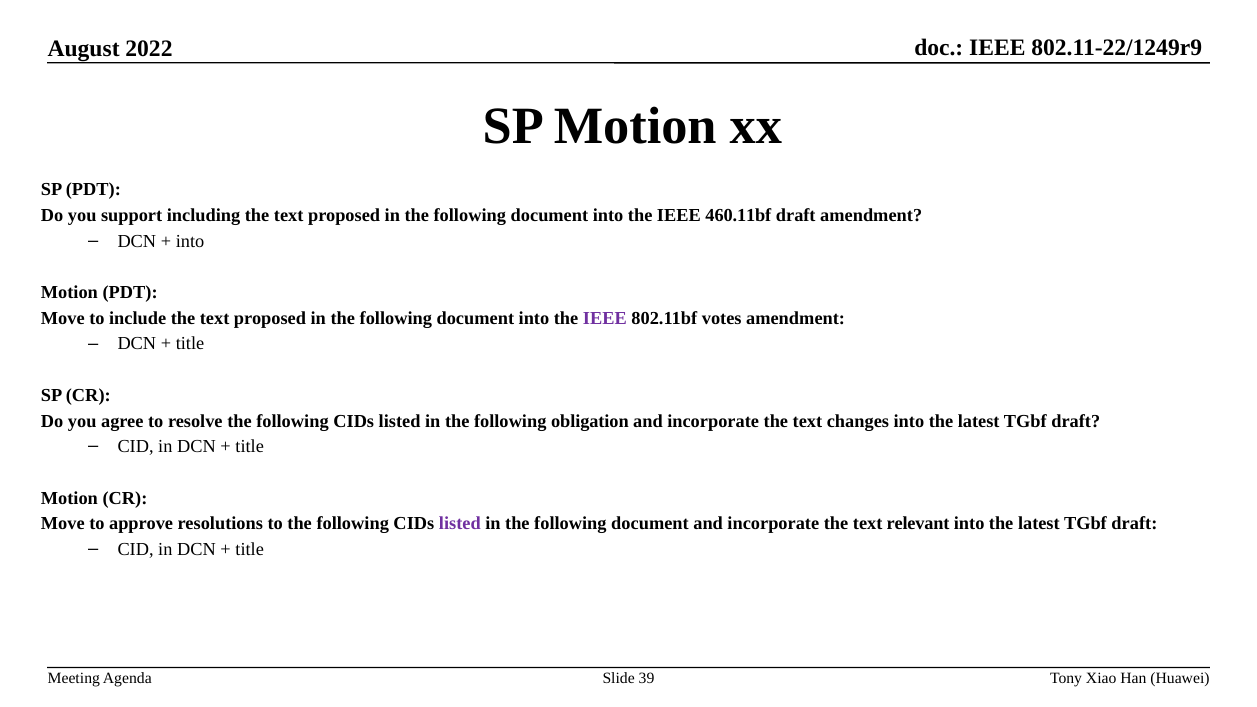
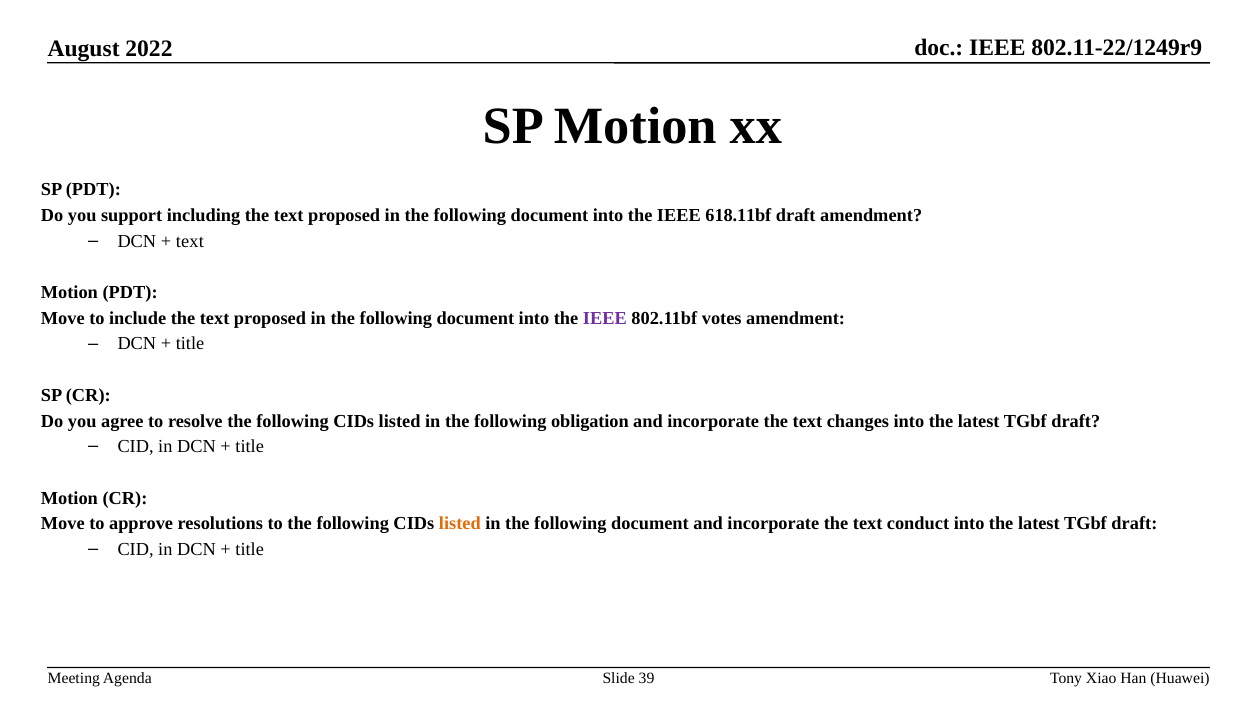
460.11bf: 460.11bf -> 618.11bf (738, 216)
into: into -> text (190, 241)
listed colour: purple -> orange (460, 524)
relevant: relevant -> conduct (918, 524)
